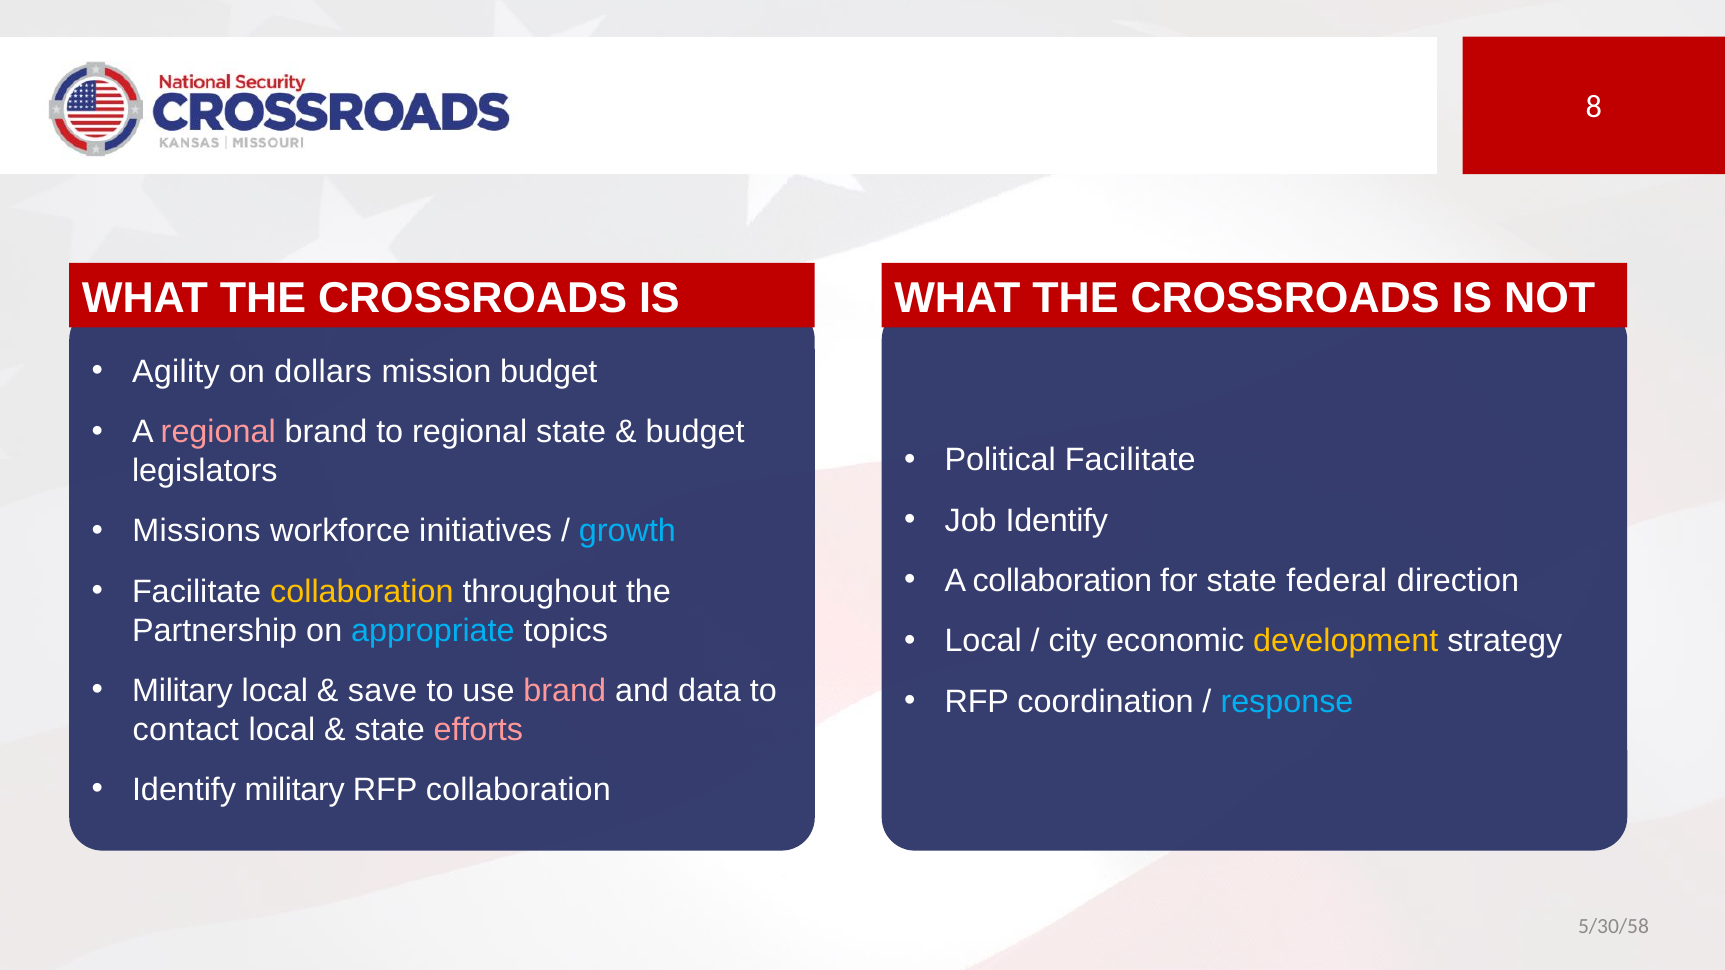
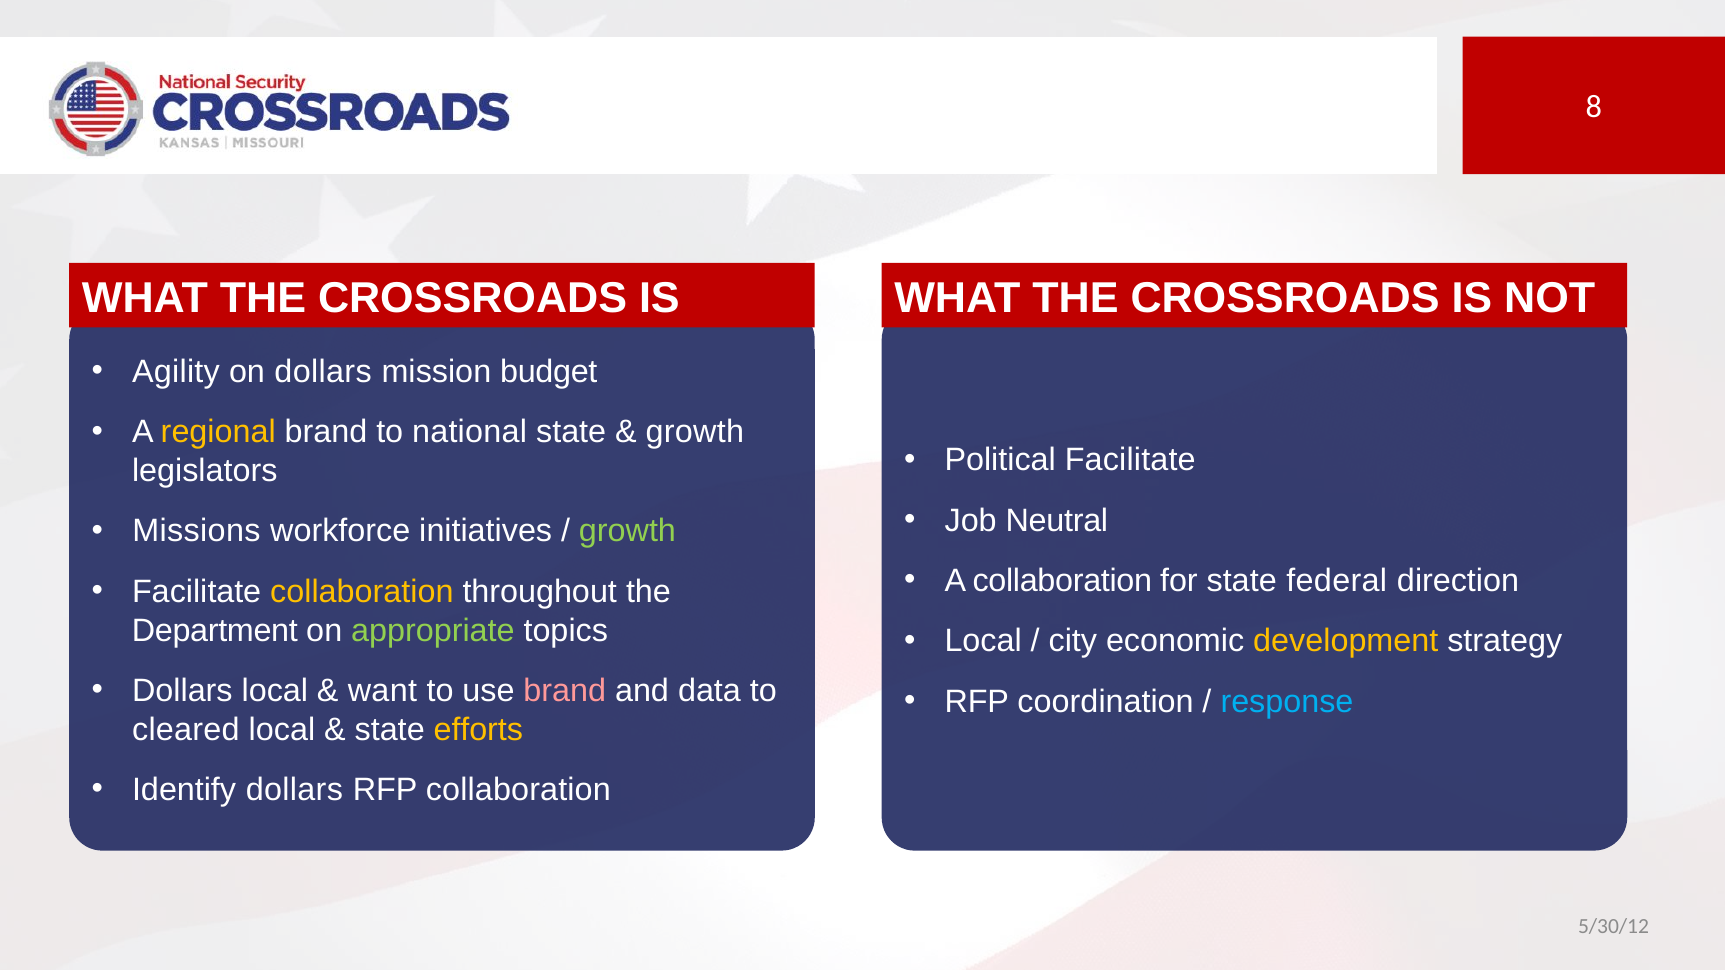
regional colour: pink -> yellow (218, 432)
to regional: regional -> national (470, 432)
budget: budget -> growth (695, 432)
Job Identify: Identify -> Neutral (1057, 521)
growth colour: light blue -> light green (627, 531)
Partnership: Partnership -> Department (215, 631)
appropriate colour: light blue -> light green (433, 631)
Military: Military -> Dollars (182, 691)
save: save -> want (382, 691)
contact: contact -> cleared (186, 730)
efforts colour: pink -> yellow (478, 730)
Identify military: military -> dollars (294, 790)
5/30/58: 5/30/58 -> 5/30/12 (1613, 927)
